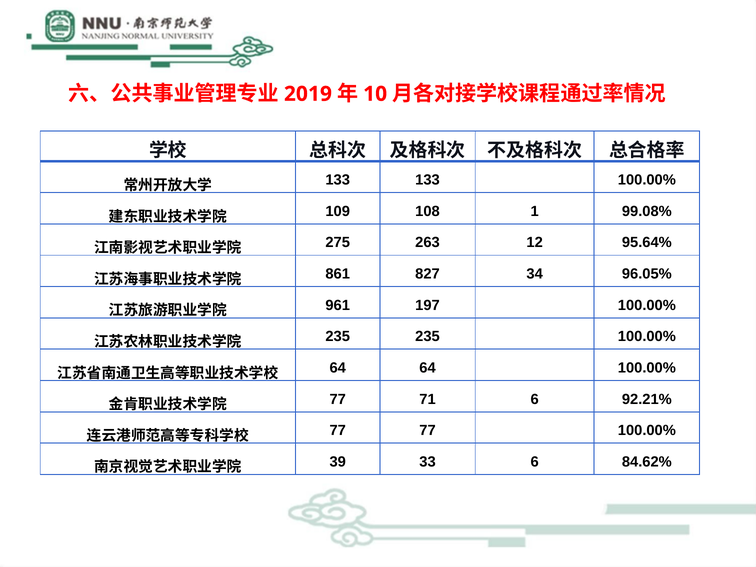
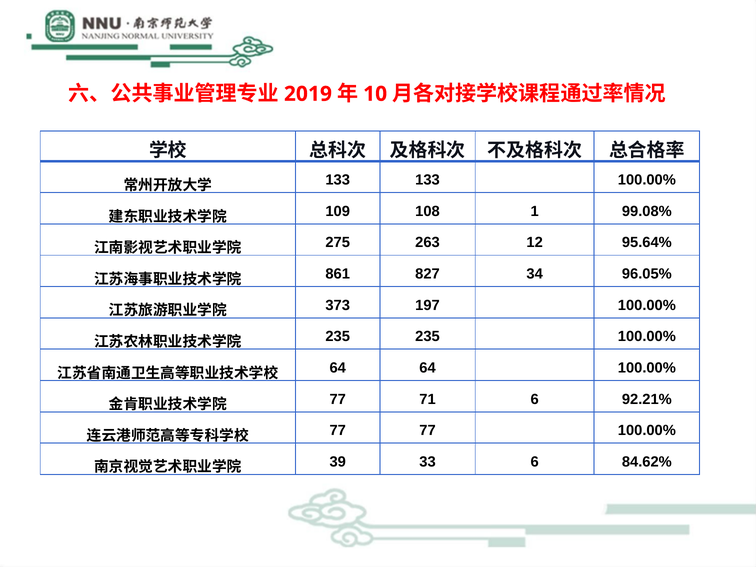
961: 961 -> 373 (338, 305)
